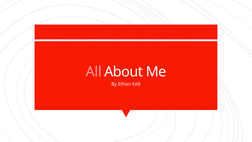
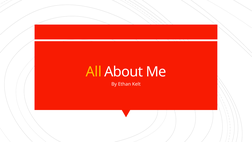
All colour: pink -> yellow (94, 72)
